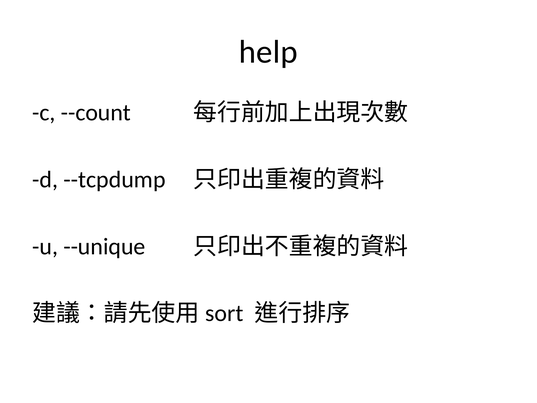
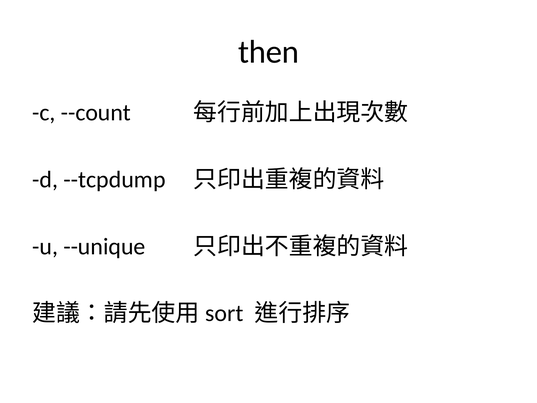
help: help -> then (269, 52)
